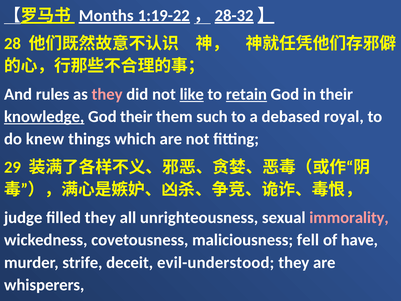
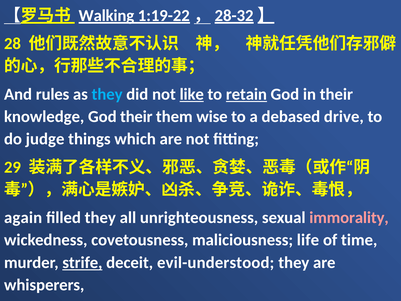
Months: Months -> Walking (106, 16)
they colour: pink -> light blue (107, 94)
knowledge underline: present -> none (44, 117)
such: such -> wise (212, 117)
royal: royal -> drive (344, 117)
knew: knew -> judge (45, 139)
judge: judge -> again (23, 217)
fell: fell -> life (308, 240)
have: have -> time (359, 240)
strife underline: none -> present (82, 262)
